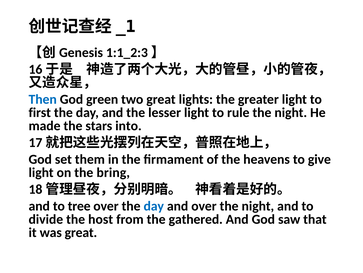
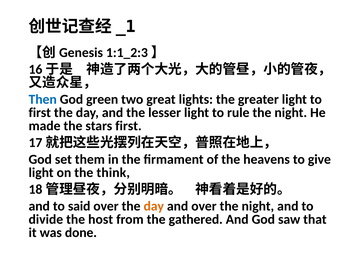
stars into: into -> first (128, 126)
bring: bring -> think (113, 172)
tree: tree -> said (79, 205)
day colour: blue -> orange (154, 205)
was great: great -> done (81, 232)
